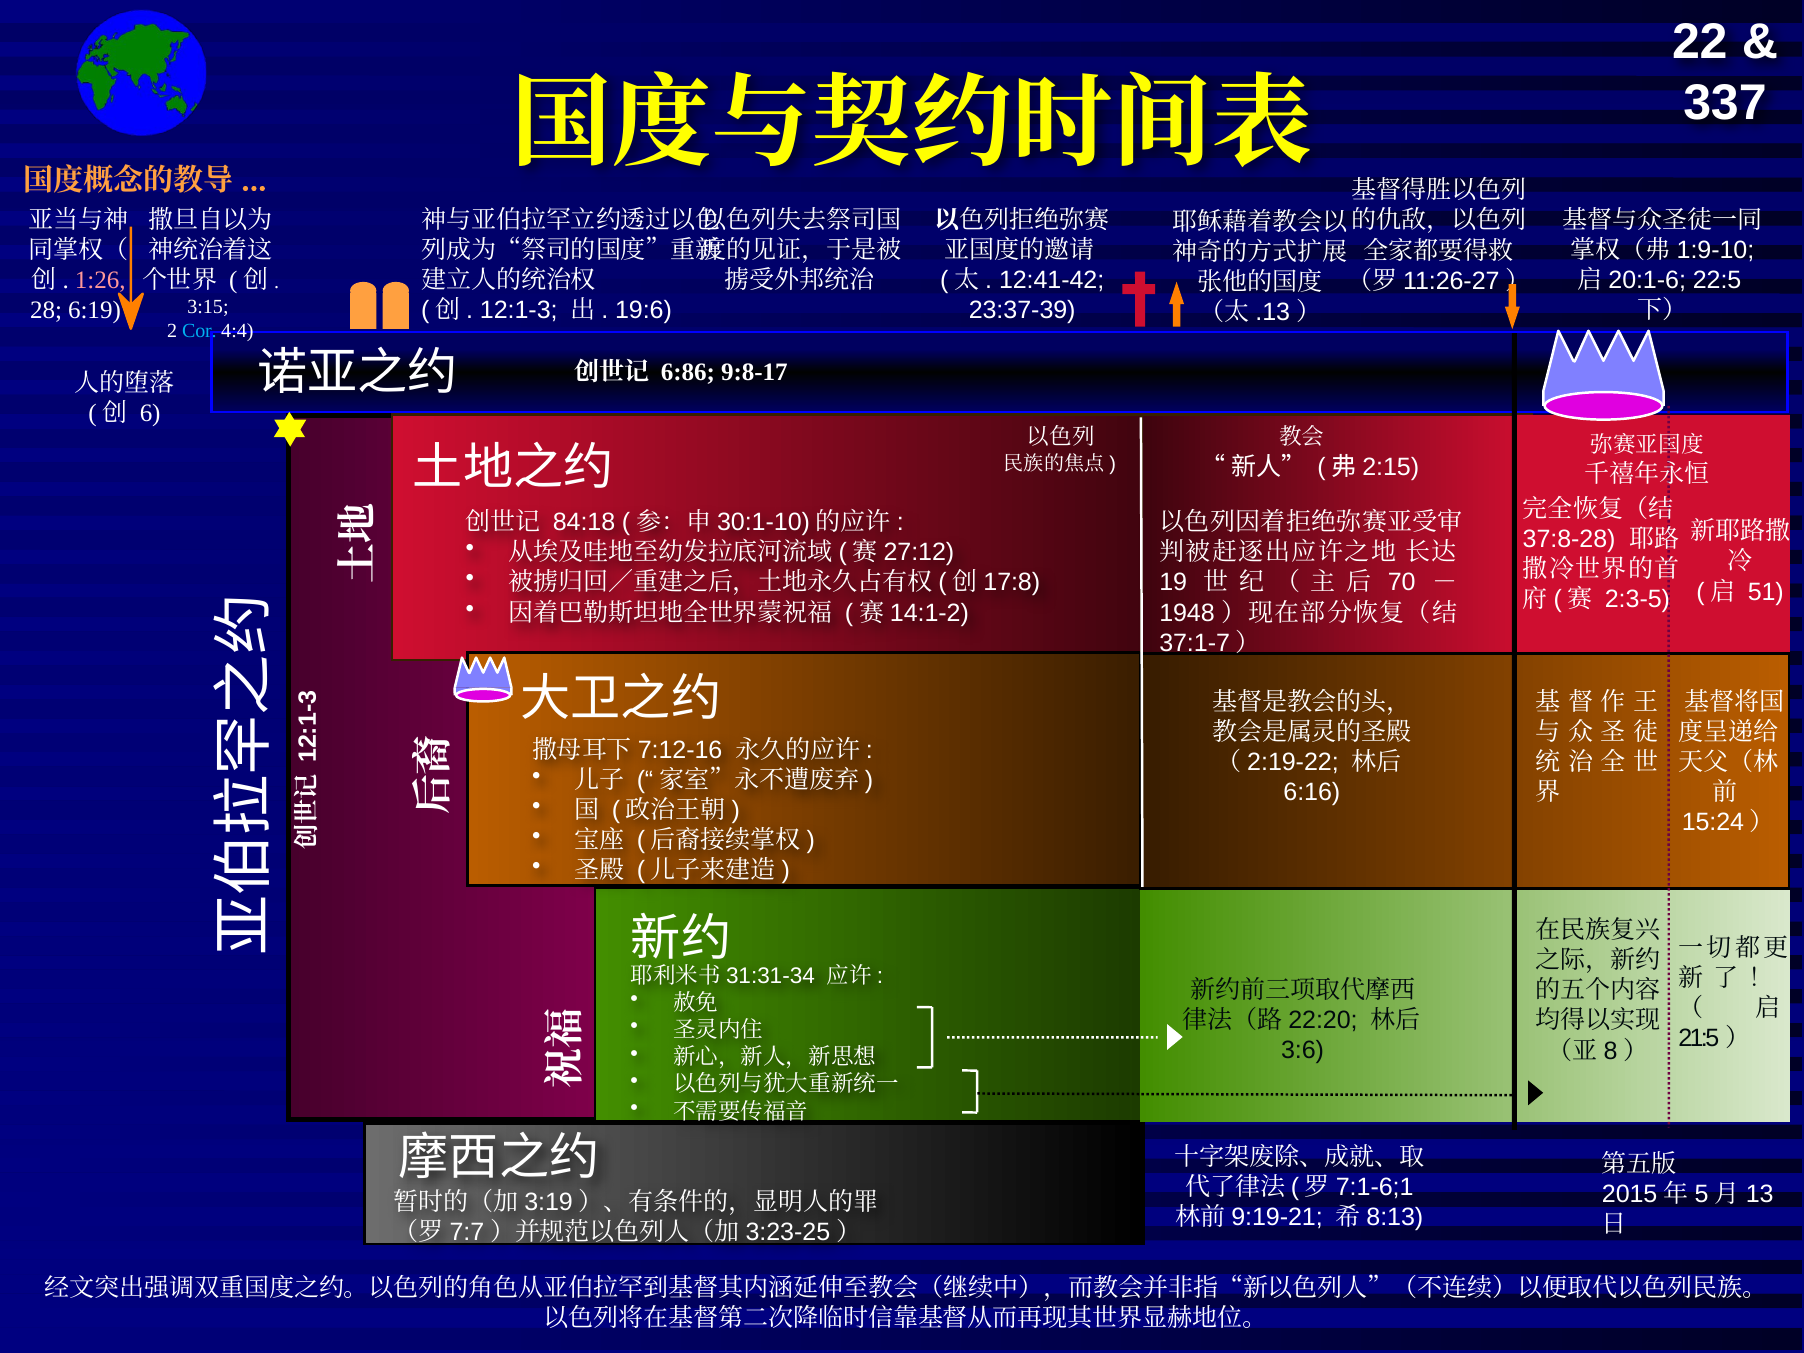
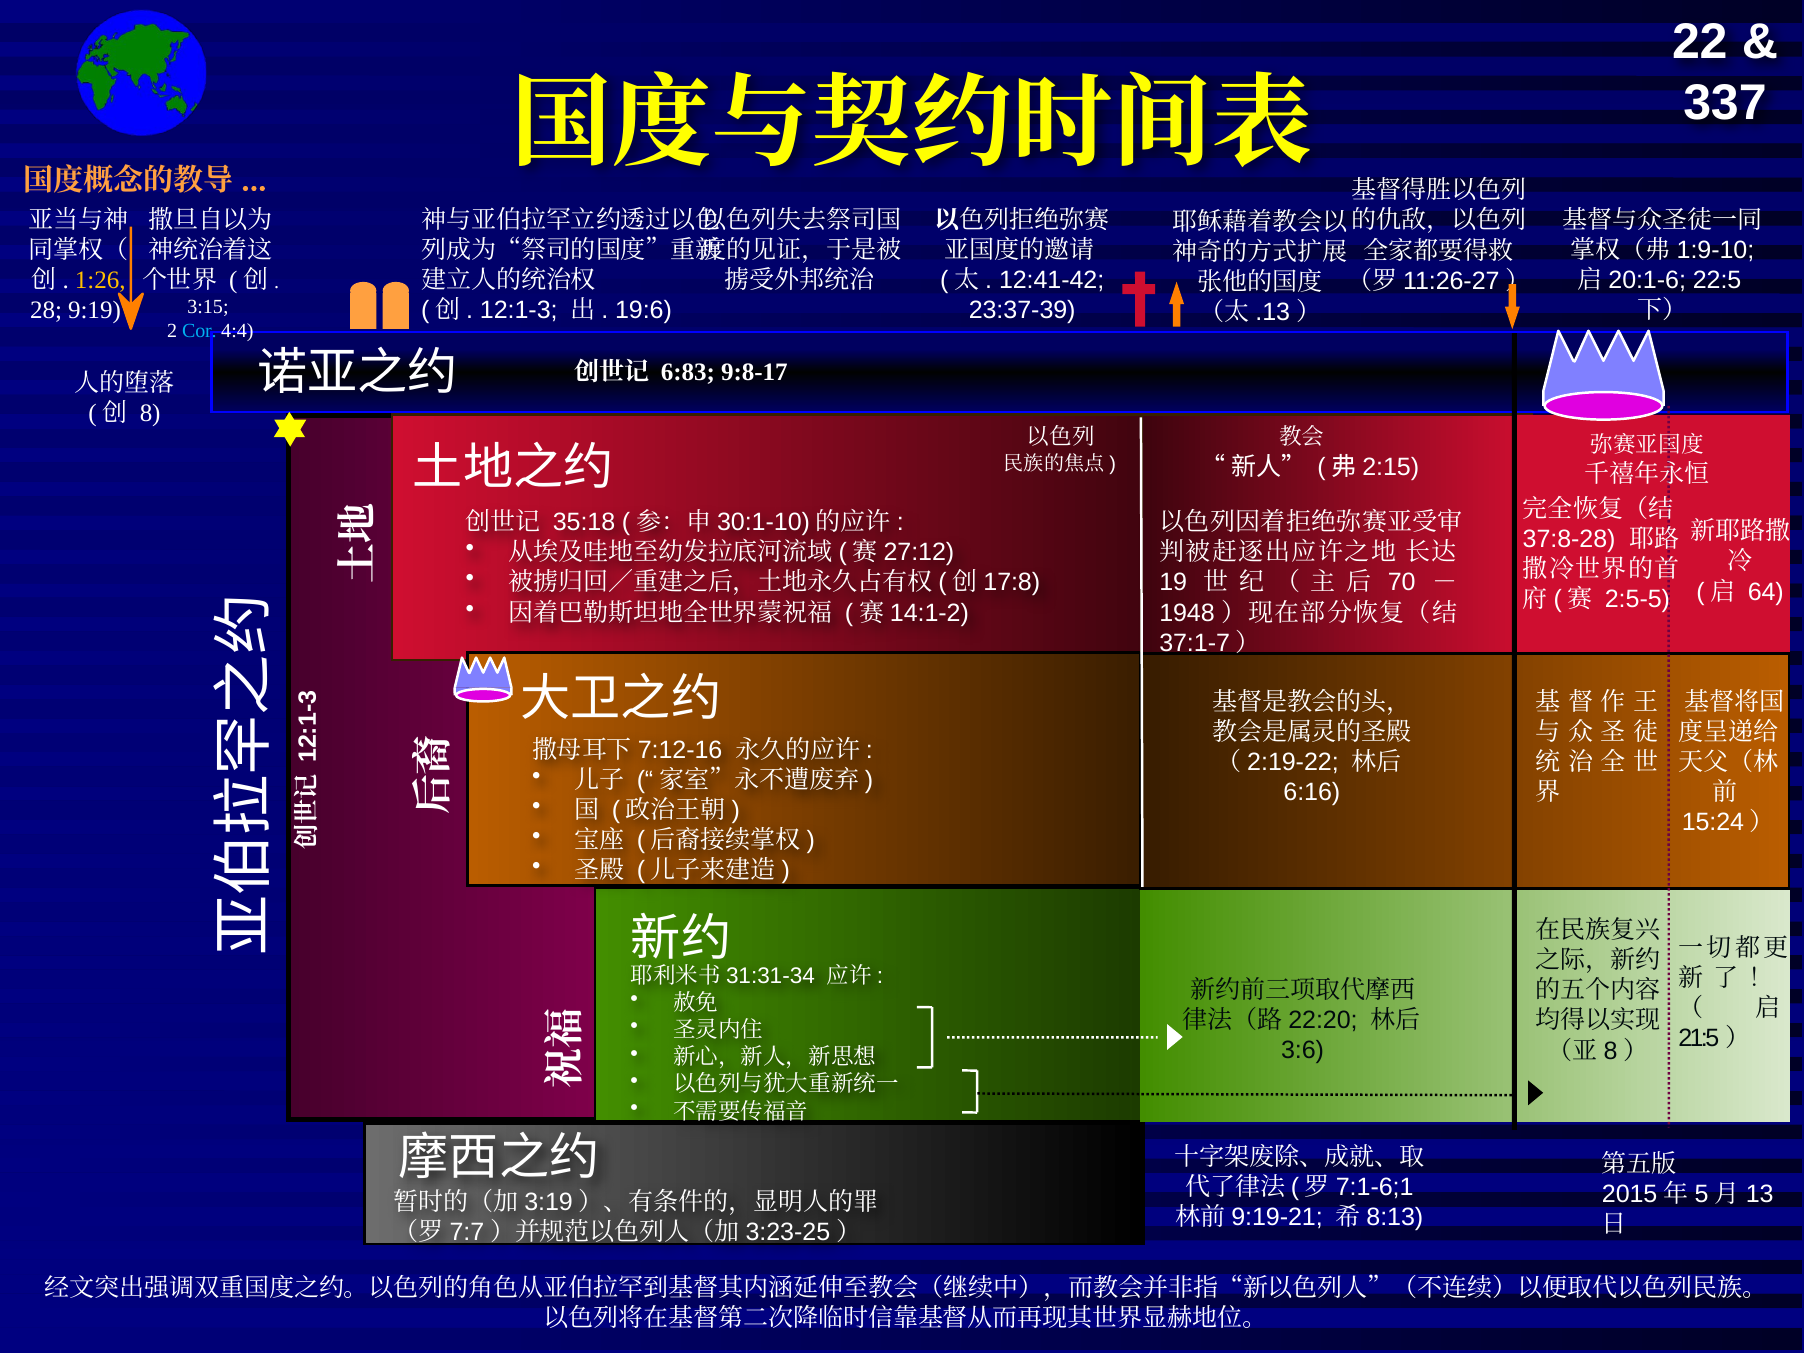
1:26 colour: pink -> yellow (100, 281)
6:19: 6:19 -> 9:19 (94, 311)
6:86: 6:86 -> 6:83 (688, 372)
6: 6 -> 8 (150, 413)
84:18: 84:18 -> 35:18 (584, 522)
51: 51 -> 64 (1766, 592)
2:3-5: 2:3-5 -> 2:5-5 (1637, 599)
